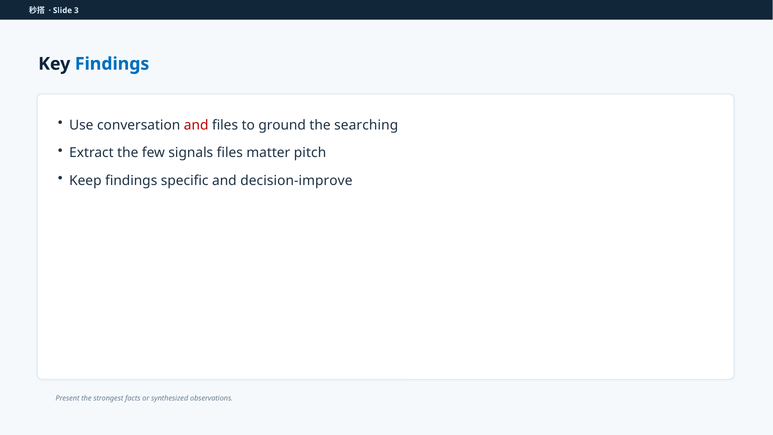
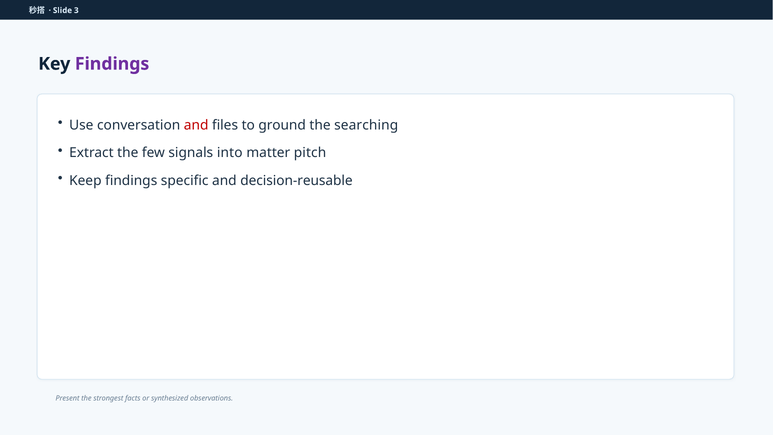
Findings colour: blue -> purple (112, 64)
signals files: files -> into (230, 153)
decision-improve: decision-improve -> decision-reusable (296, 181)
